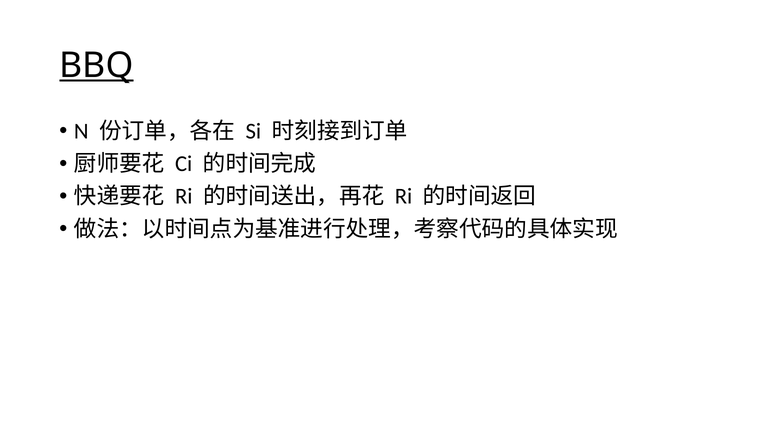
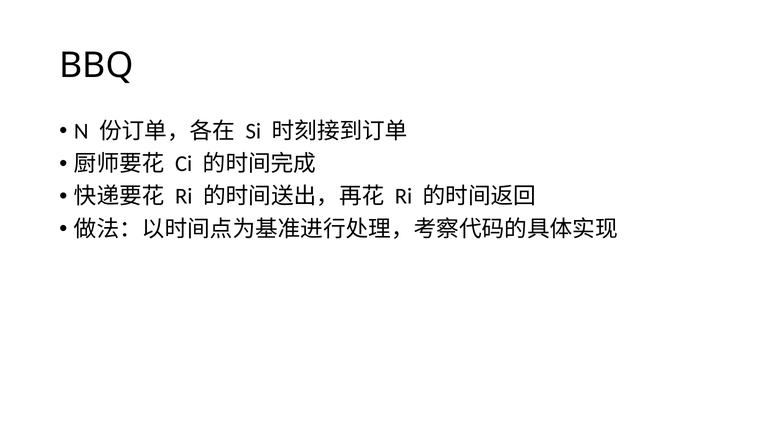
BBQ underline: present -> none (96, 65)
